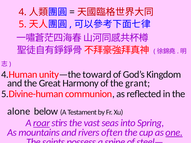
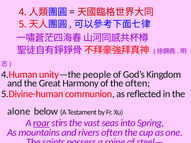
toward: toward -> people (97, 75)
the grant: grant -> often (138, 83)
one underline: present -> none (174, 133)
